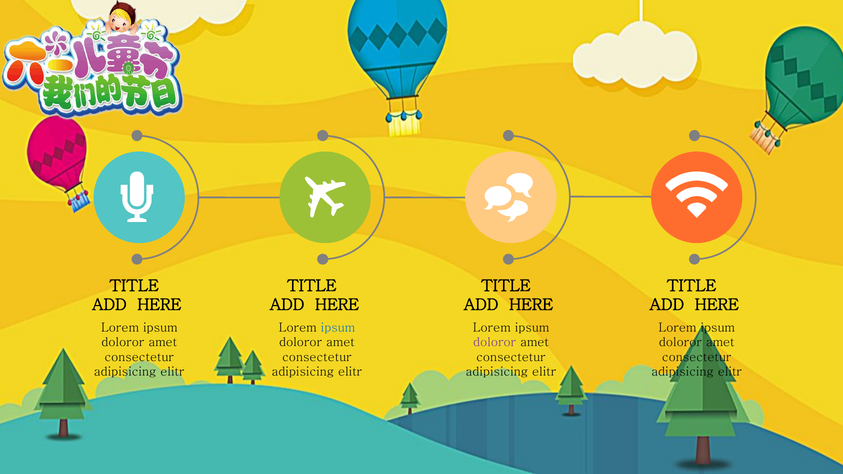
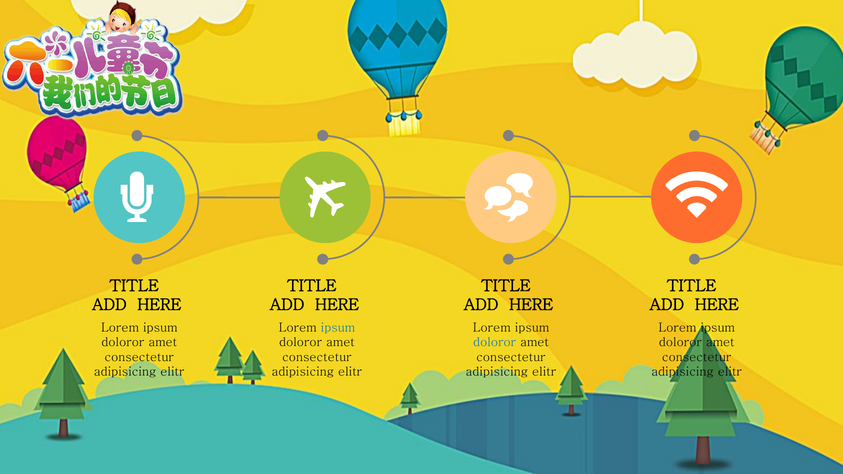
doloror colour: purple -> blue (495, 343)
